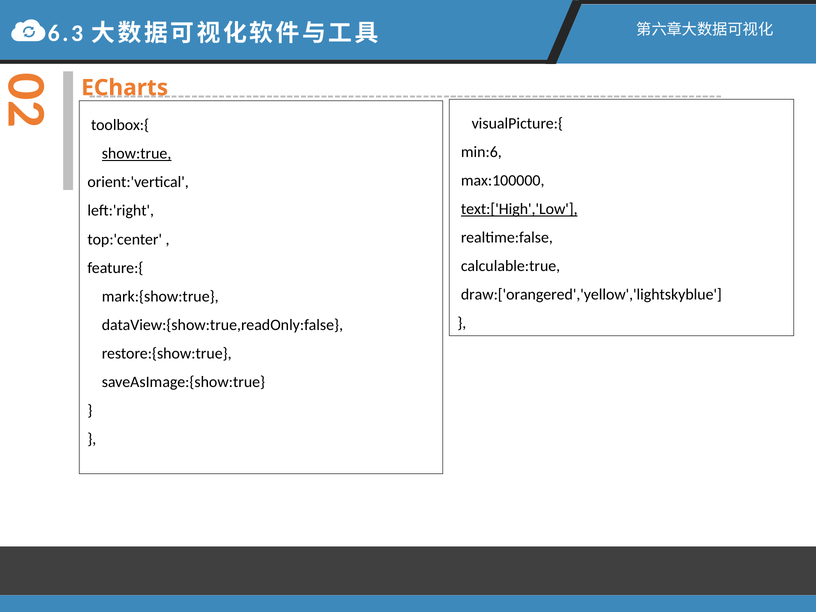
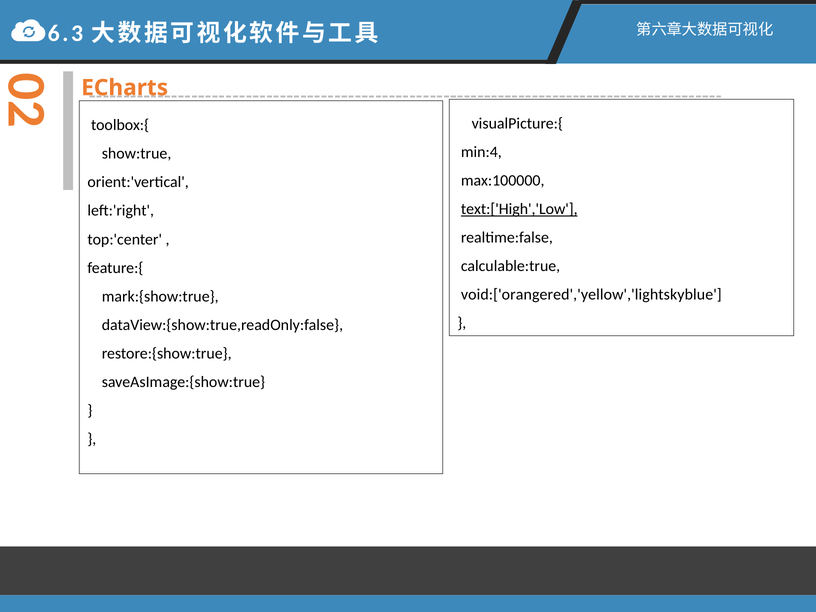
min:6: min:6 -> min:4 (481, 152)
show:true underline: present -> none (137, 154)
draw:['orangered','yellow','lightskyblue: draw:['orangered','yellow','lightskyblue -> void:['orangered','yellow','lightskyblue (591, 295)
